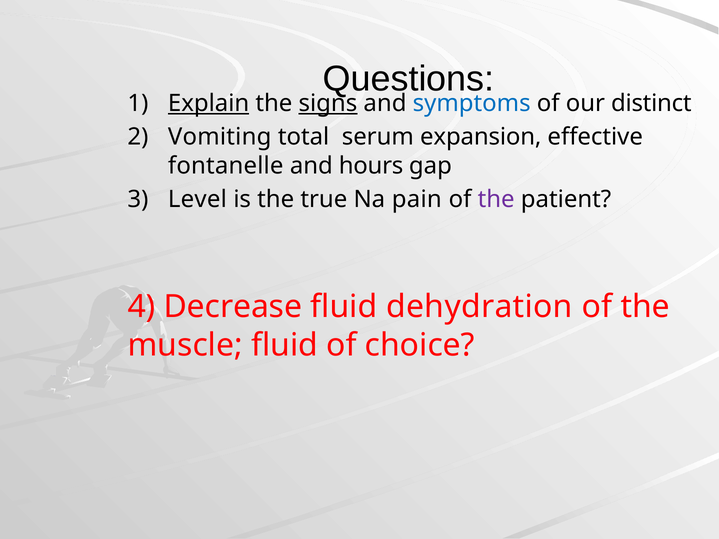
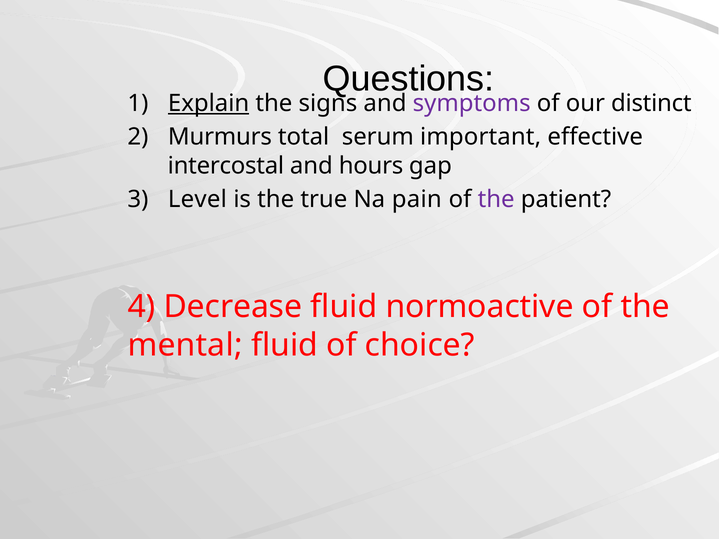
signs underline: present -> none (328, 104)
symptoms colour: blue -> purple (472, 104)
Vomiting: Vomiting -> Murmurs (220, 137)
expansion: expansion -> important (481, 137)
fontanelle: fontanelle -> intercostal (226, 166)
dehydration: dehydration -> normoactive (480, 307)
muscle: muscle -> mental (185, 345)
